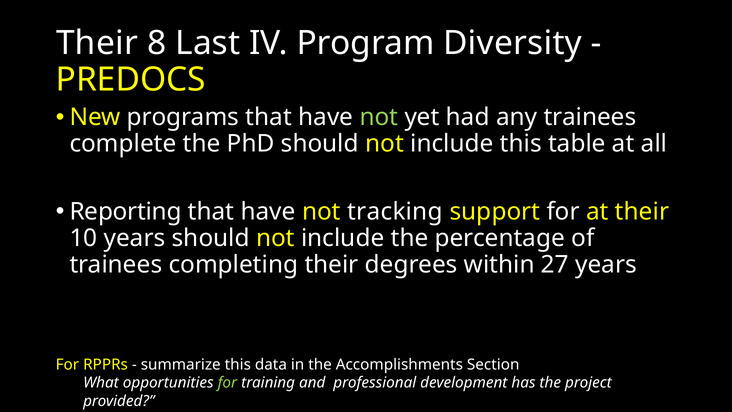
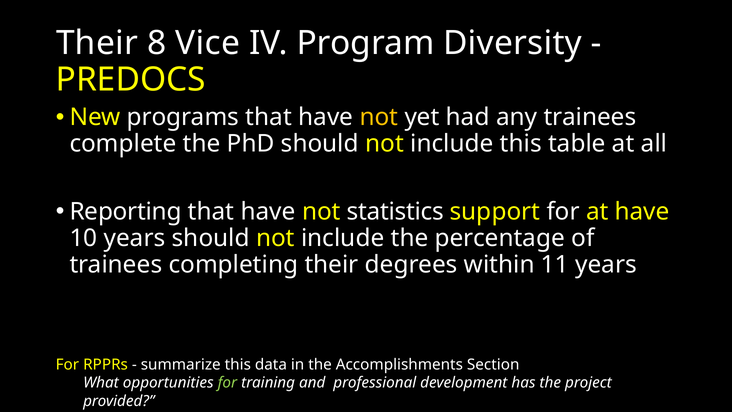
Last: Last -> Vice (208, 43)
not colour: light green -> yellow (379, 117)
tracking: tracking -> statistics (395, 212)
at their: their -> have (642, 212)
27: 27 -> 11 (555, 264)
